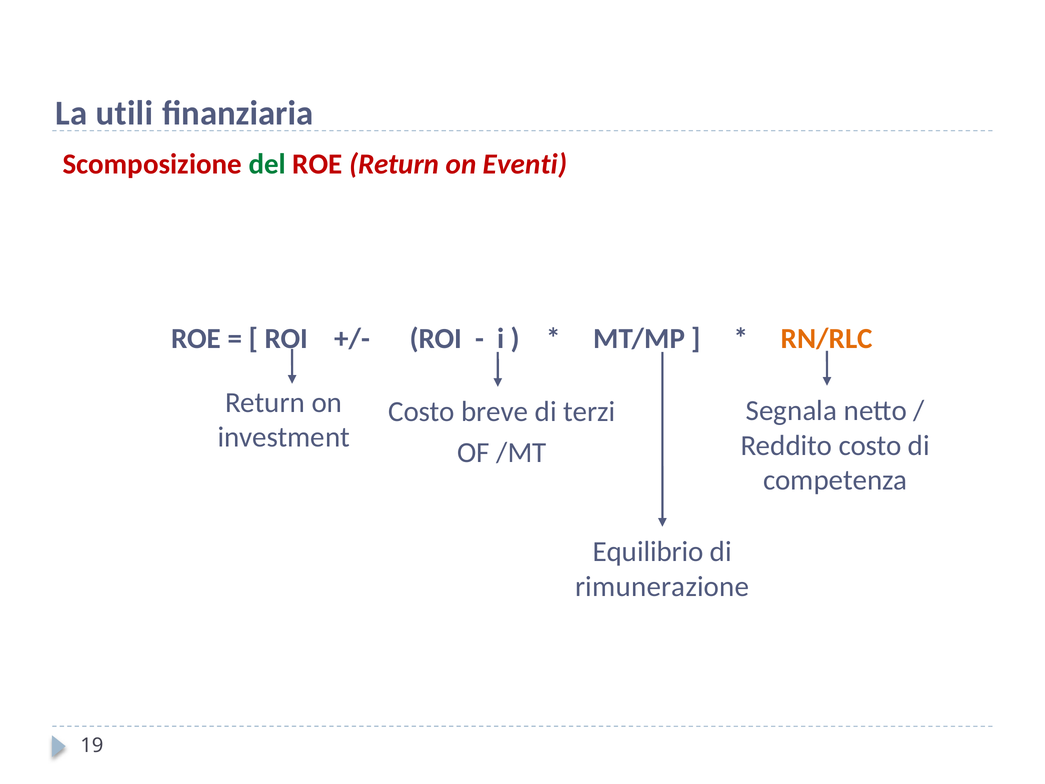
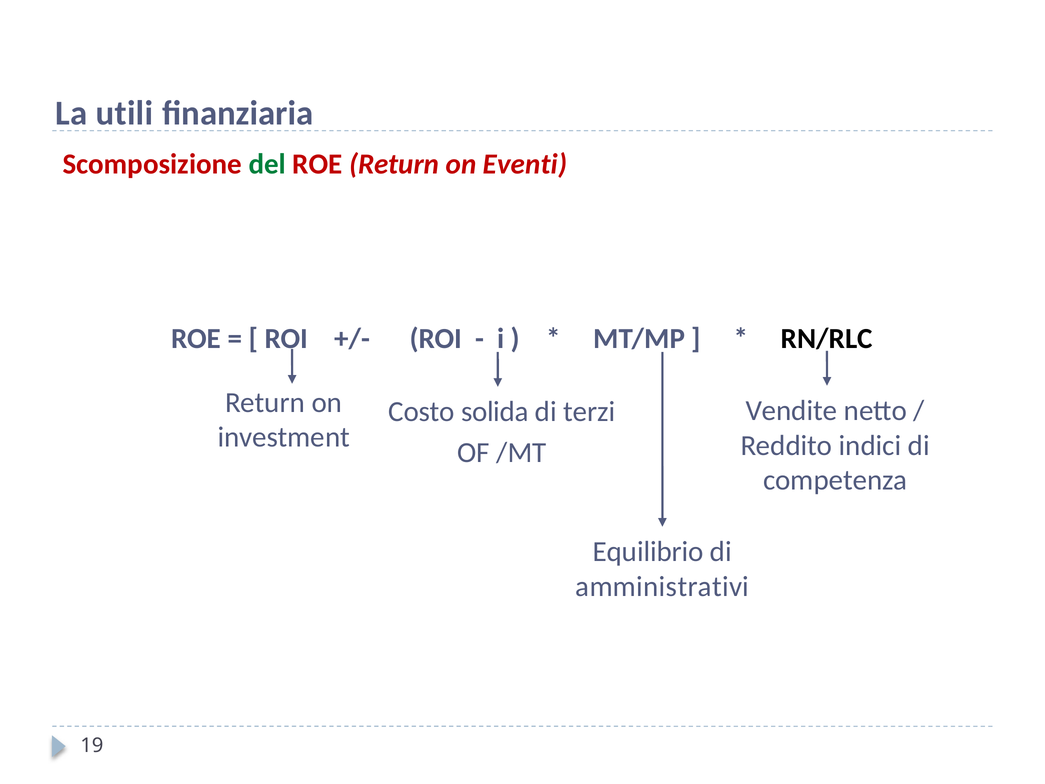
RN/RLC colour: orange -> black (827, 338)
Segnala: Segnala -> Vendite (791, 411)
breve: breve -> solida (495, 412)
Reddito costo: costo -> indici (870, 445)
rimunerazione: rimunerazione -> amministrativi (662, 586)
